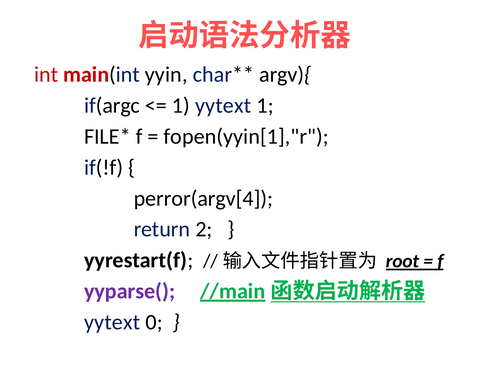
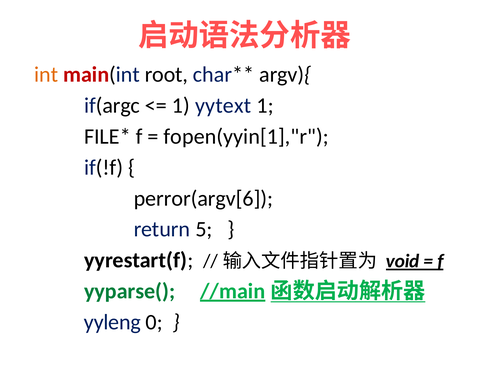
int colour: red -> orange (46, 74)
yyin: yyin -> root (166, 74)
perror(argv[4: perror(argv[4 -> perror(argv[6 (203, 198)
2: 2 -> 5 (204, 229)
root: root -> void (403, 261)
yyparse( colour: purple -> green (130, 291)
yytext: yytext -> yyleng (112, 322)
